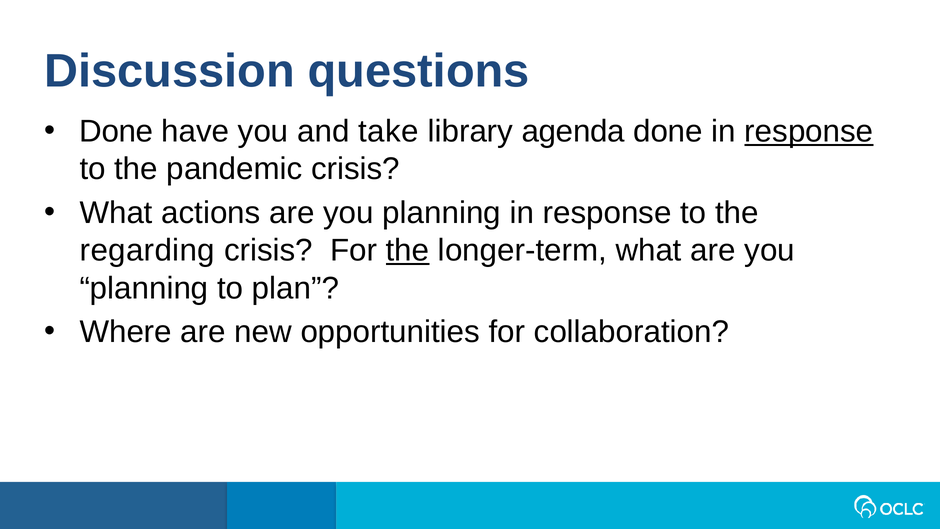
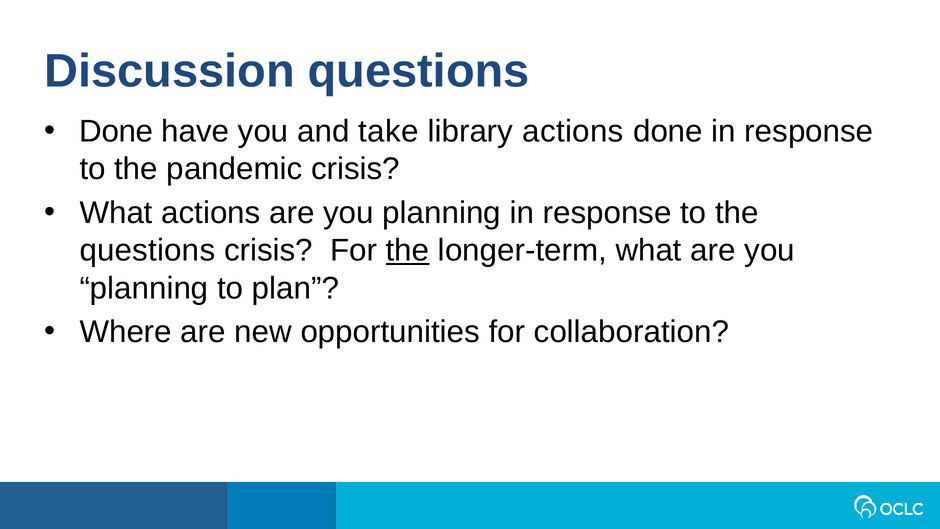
library agenda: agenda -> actions (573, 131)
response underline: present -> none (809, 131)
regarding: regarding -> questions (147, 251)
